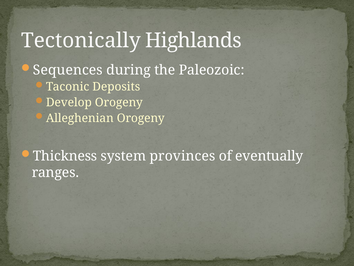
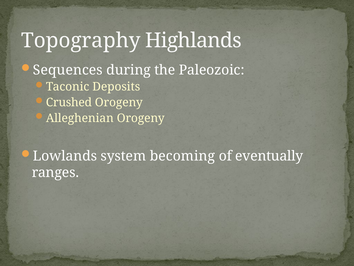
Tectonically: Tectonically -> Topography (81, 40)
Develop: Develop -> Crushed (69, 102)
Thickness: Thickness -> Lowlands (65, 156)
provinces: provinces -> becoming (182, 156)
